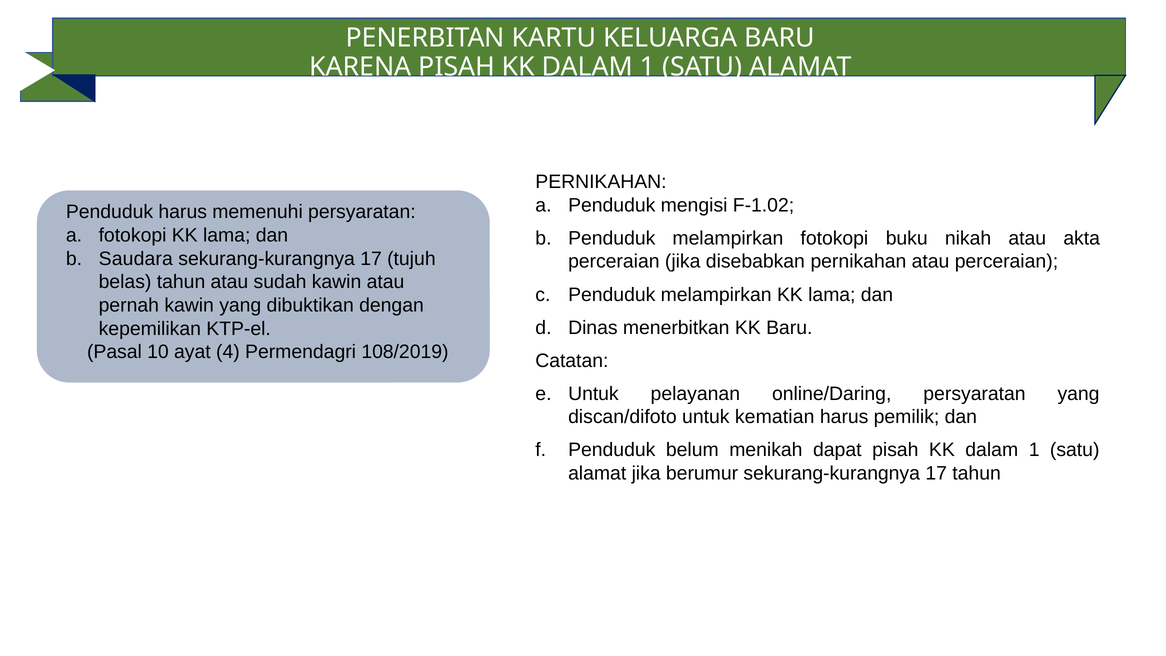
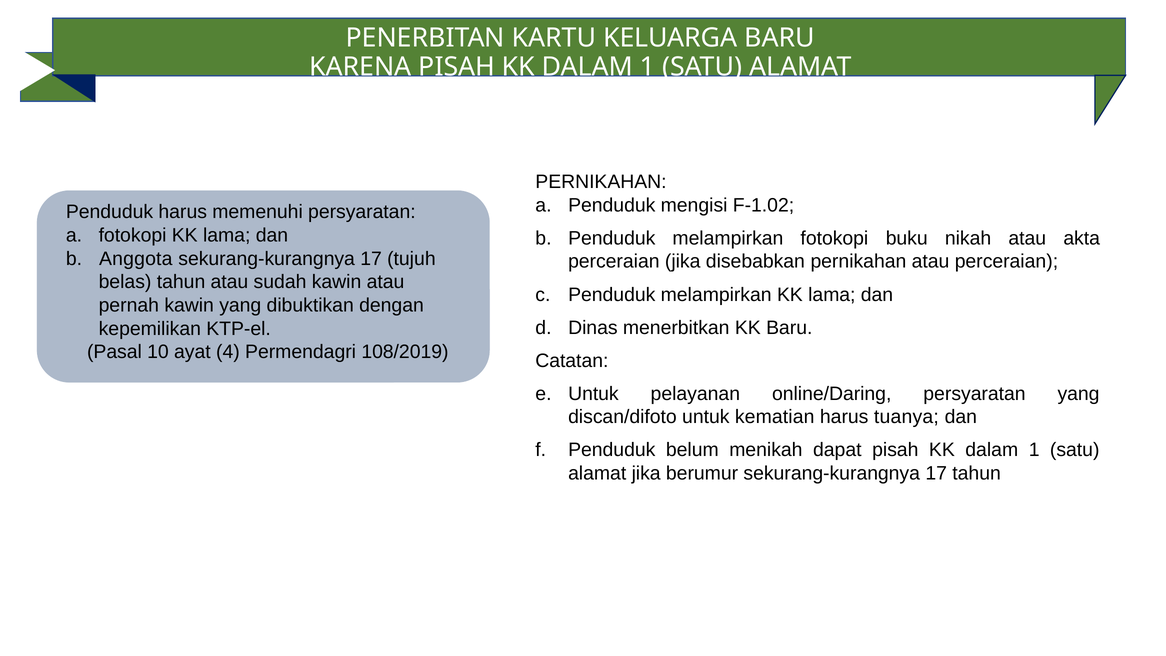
Saudara: Saudara -> Anggota (136, 259)
pemilik: pemilik -> tuanya (906, 417)
